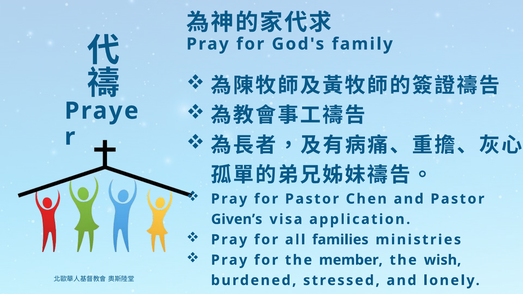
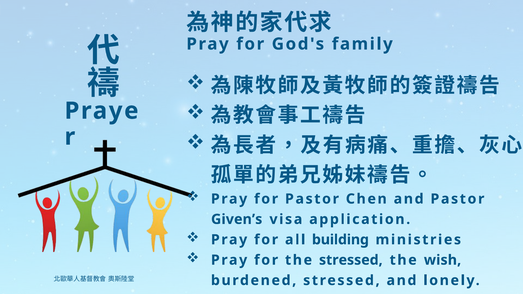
families: families -> building (340, 240)
the member: member -> stressed (351, 260)
